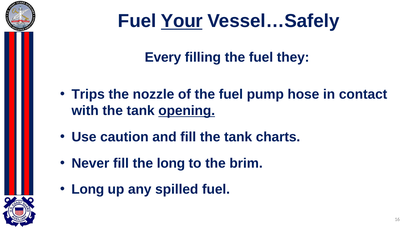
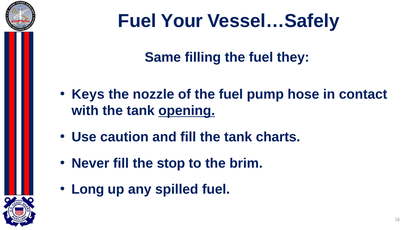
Your underline: present -> none (182, 21)
Every: Every -> Same (163, 57)
Trips: Trips -> Keys (88, 94)
the long: long -> stop (171, 163)
